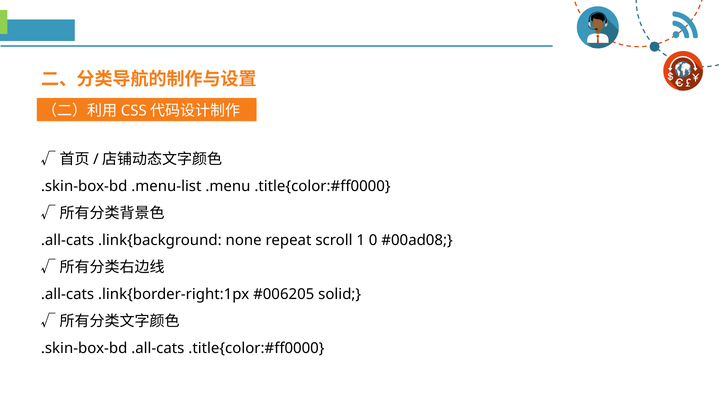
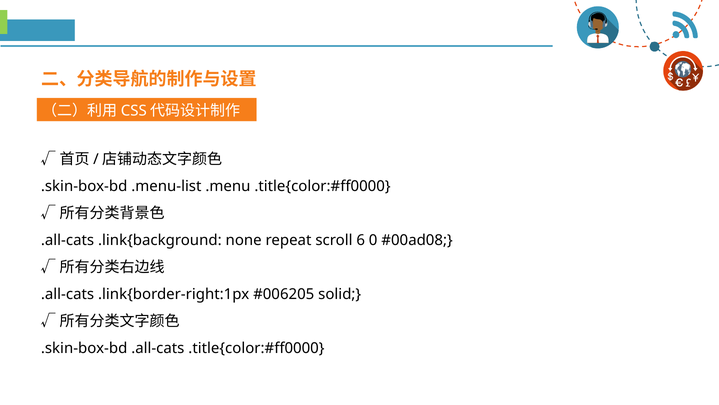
1: 1 -> 6 (361, 240)
